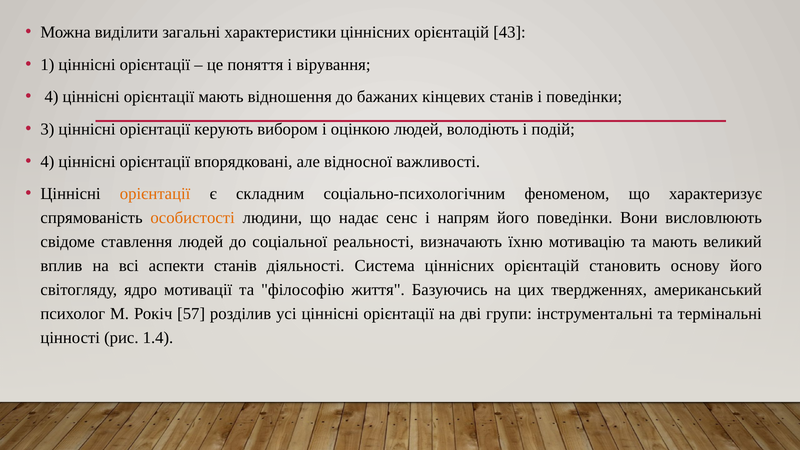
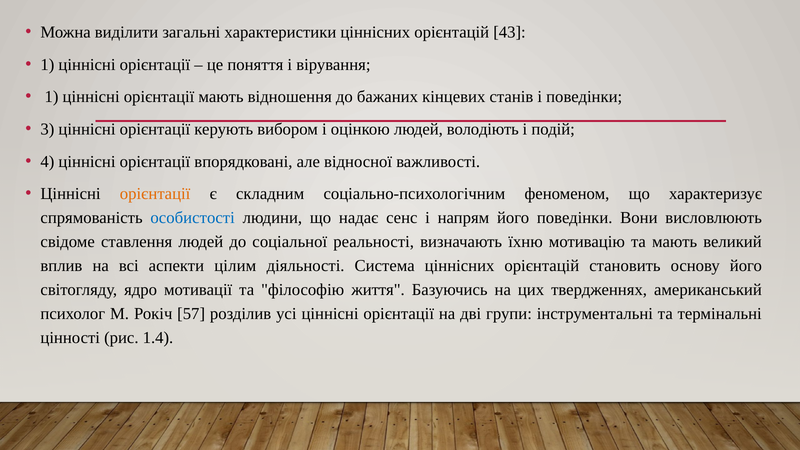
4: 4 -> 1 (52, 97)
особистості colour: orange -> blue (193, 218)
аспекти станів: станів -> цілим (235, 266)
